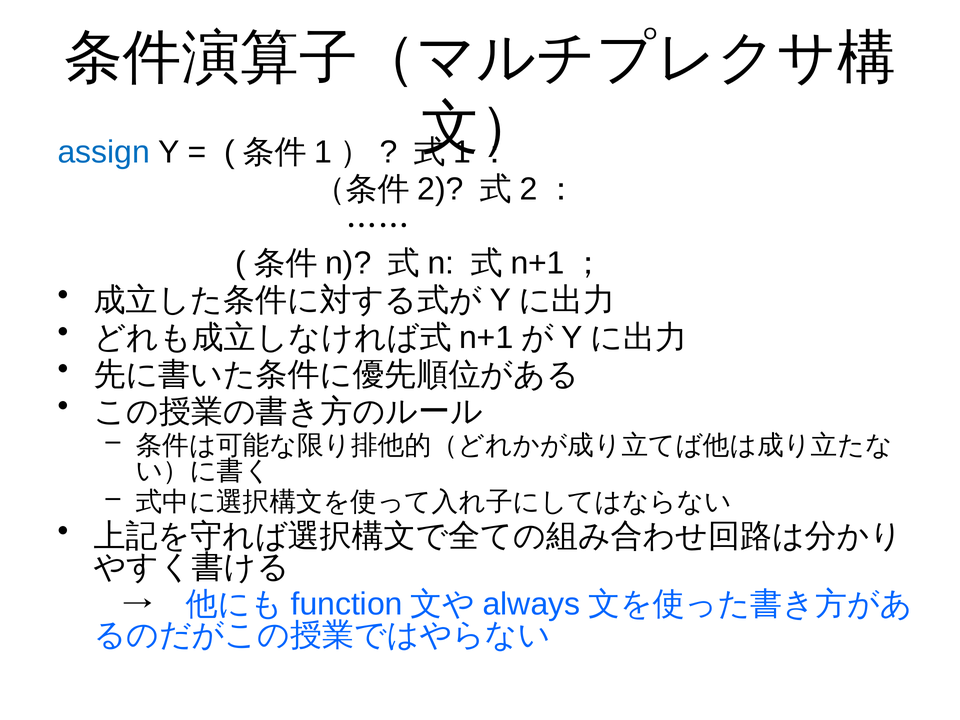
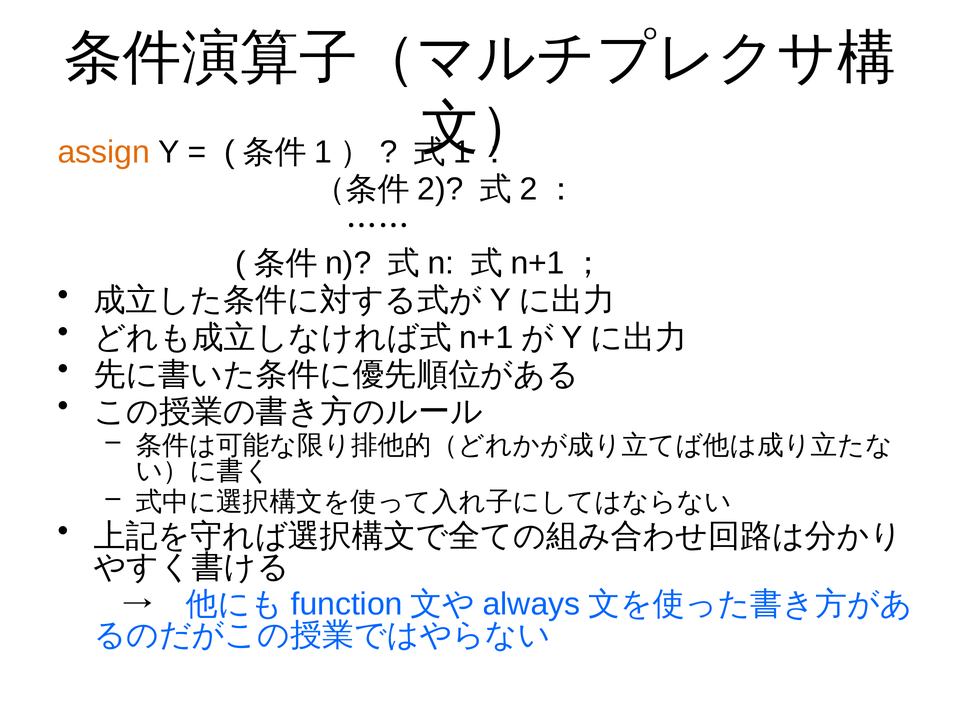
assign colour: blue -> orange (104, 152)
